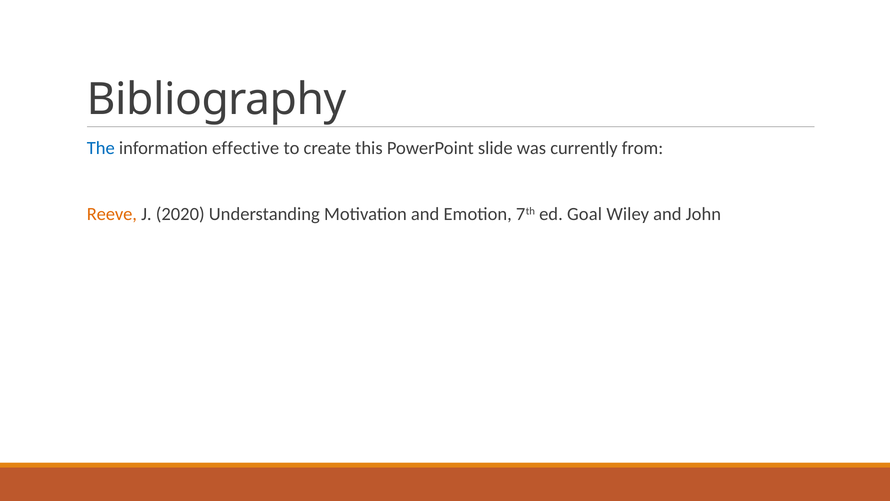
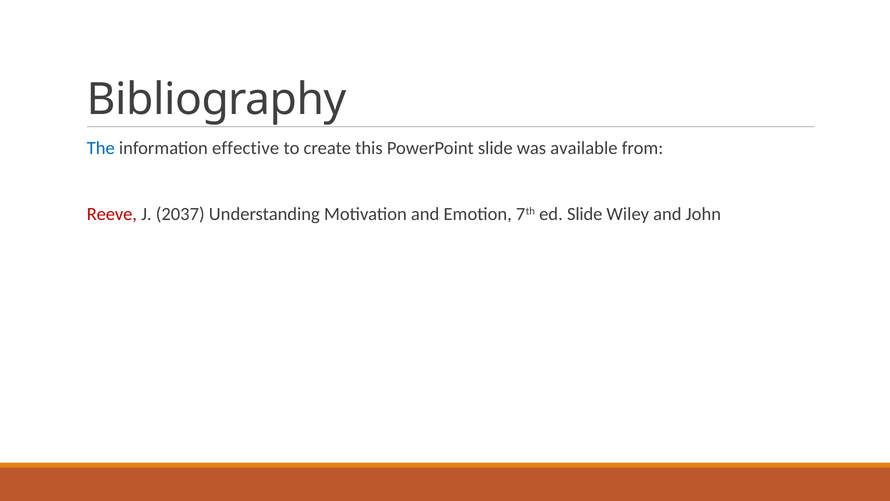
currently: currently -> available (584, 148)
Reeve colour: orange -> red (112, 214)
2020: 2020 -> 2037 (180, 214)
ed Goal: Goal -> Slide (585, 214)
